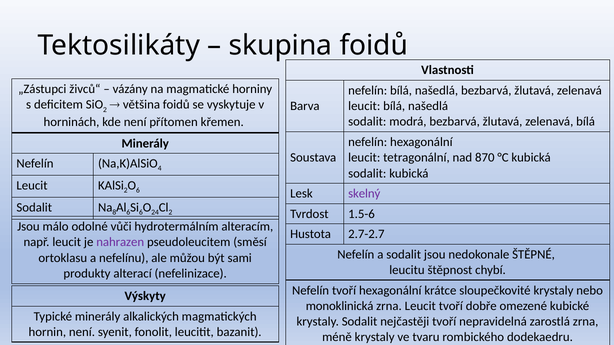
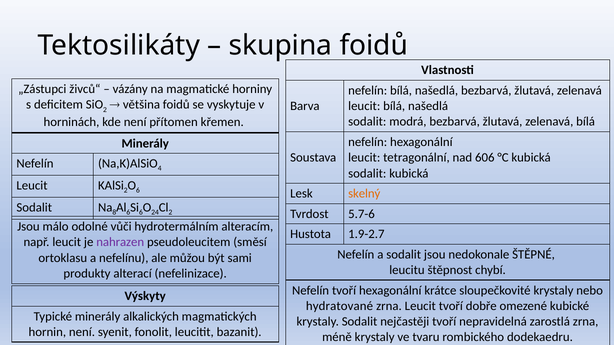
870: 870 -> 606 (485, 158)
skelný colour: purple -> orange (364, 194)
1.5-6: 1.5-6 -> 5.7-6 (362, 214)
2.7-2.7: 2.7-2.7 -> 1.9-2.7 (366, 234)
monoklinická: monoklinická -> hydratované (339, 306)
